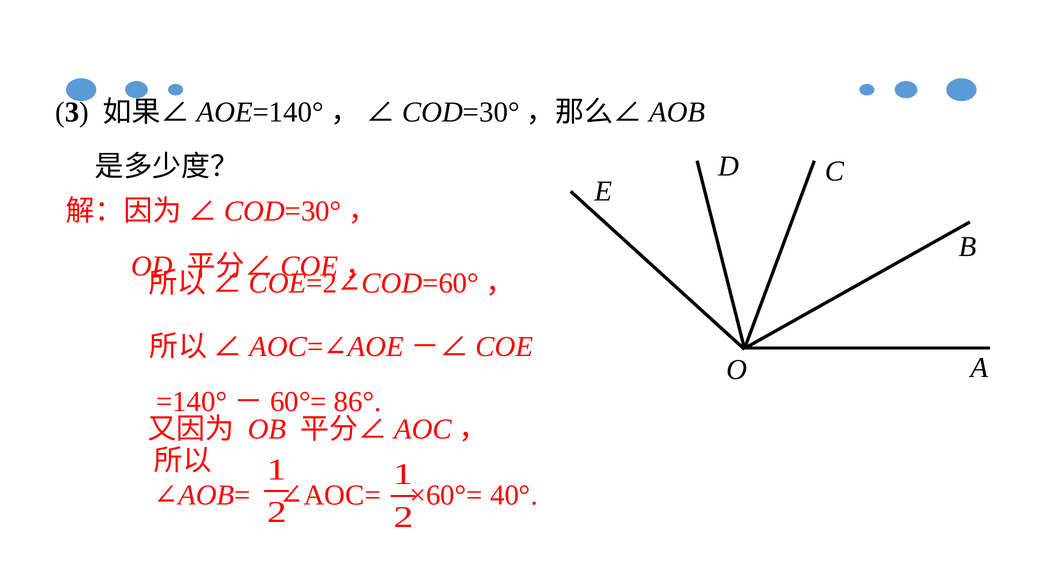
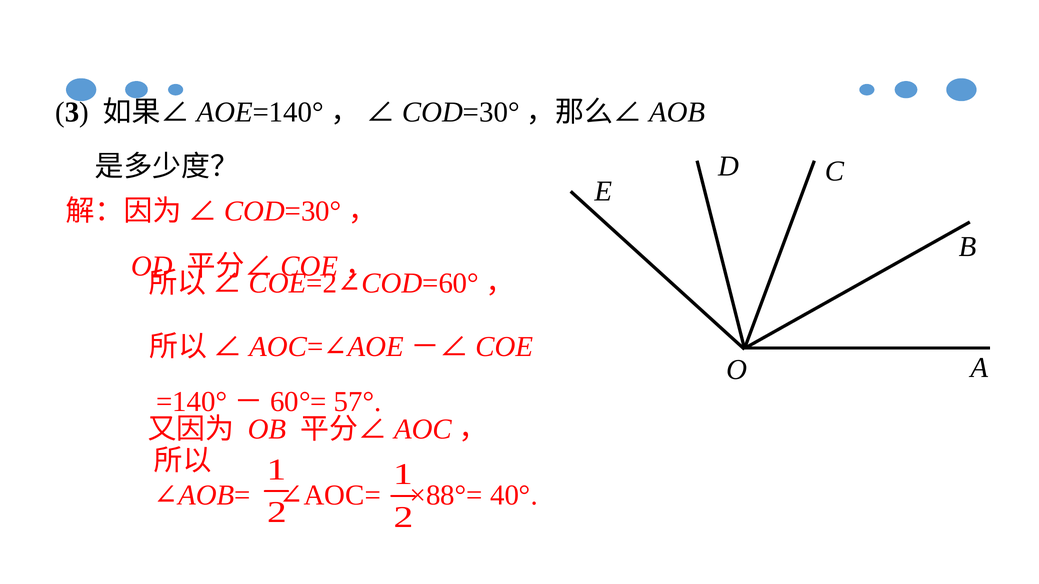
86°: 86° -> 57° (358, 402)
×60°=: ×60°= -> ×88°= (446, 496)
